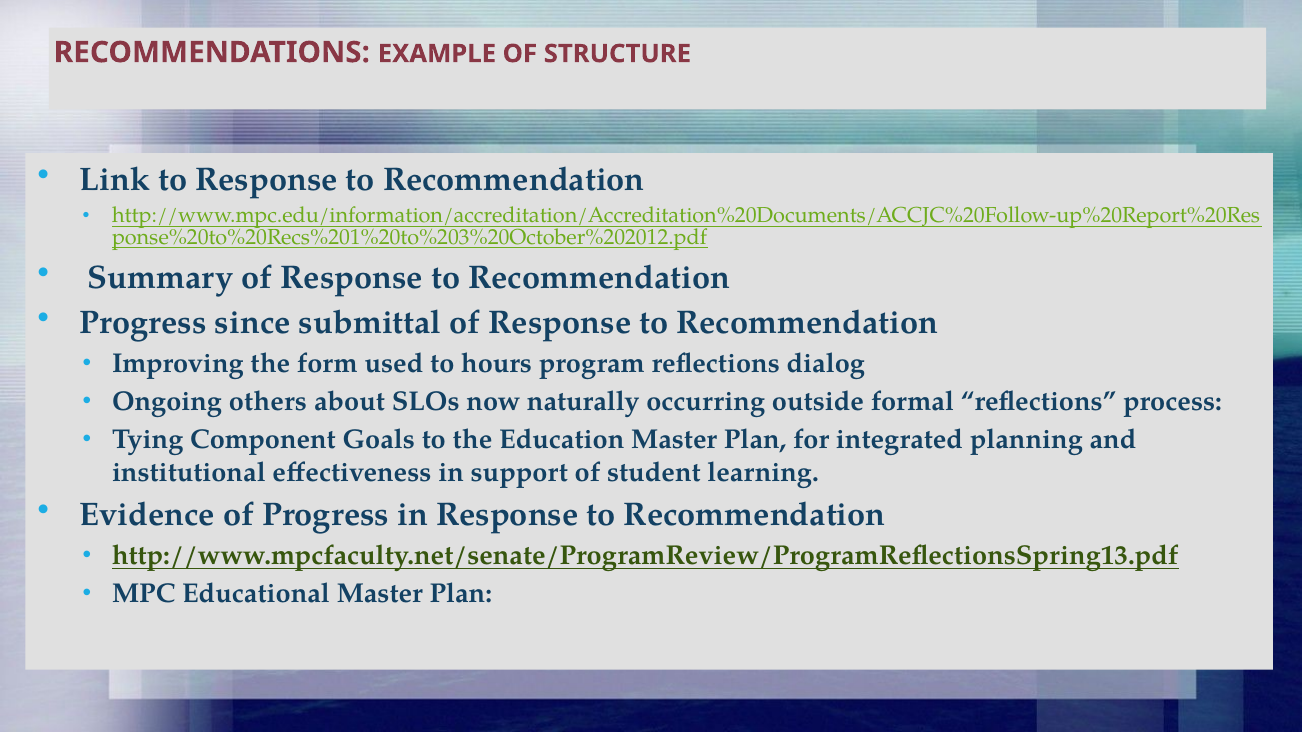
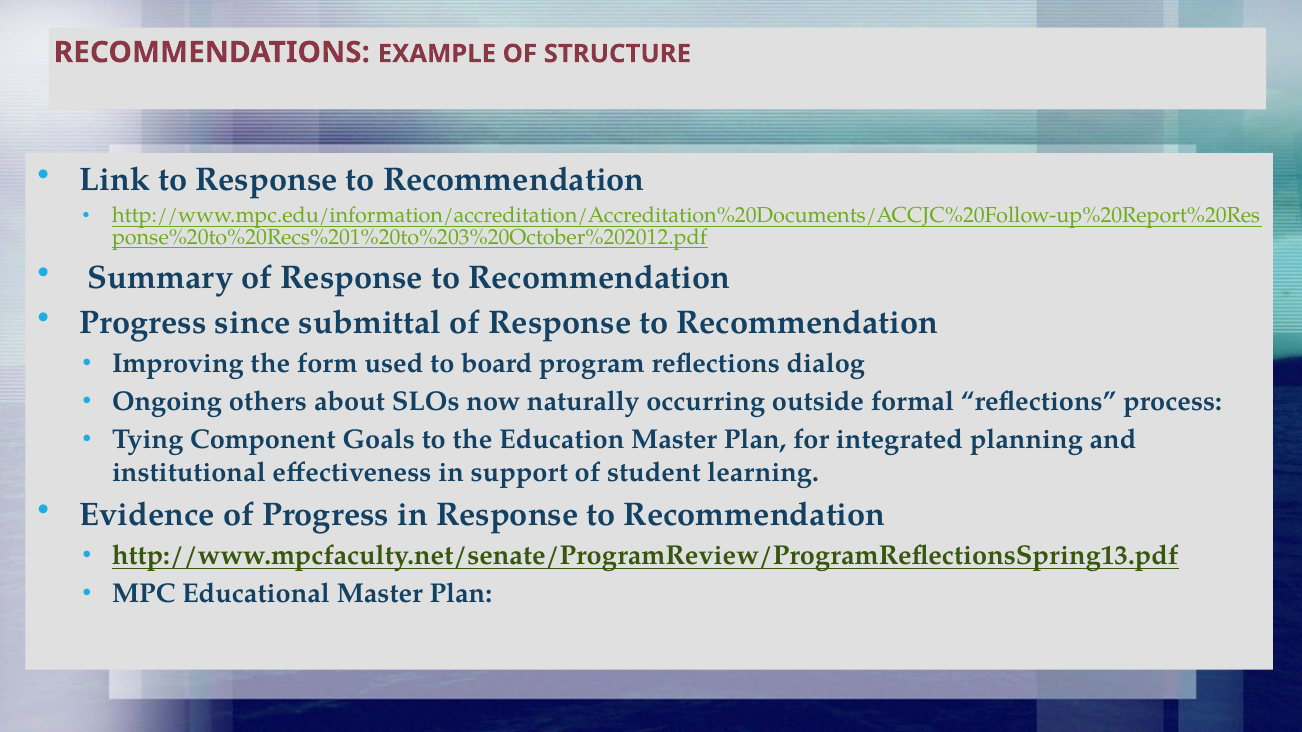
hours: hours -> board (497, 364)
